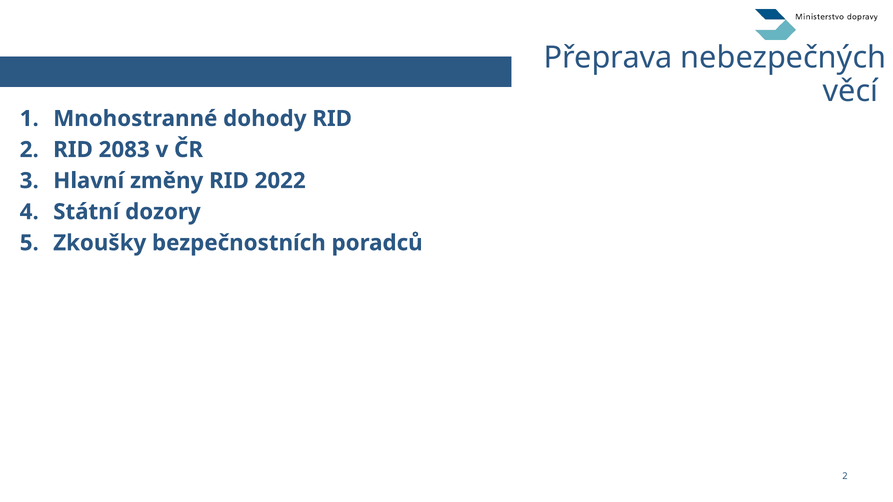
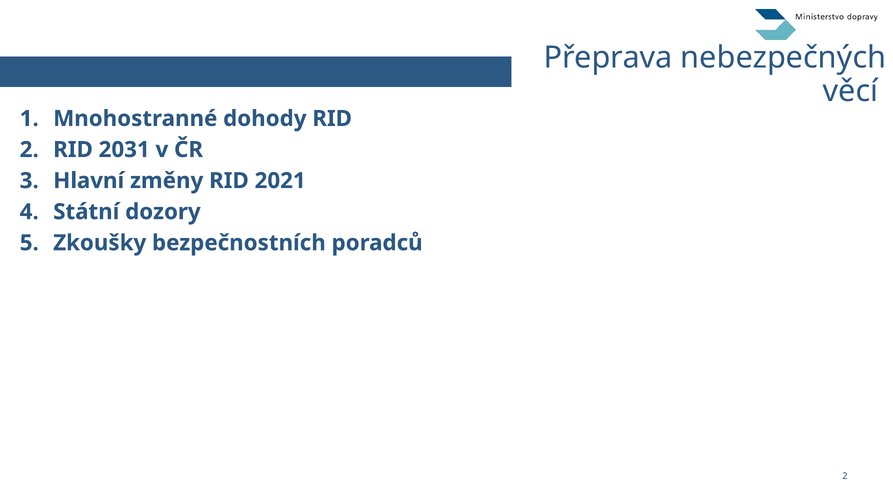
2083: 2083 -> 2031 (124, 150)
2022: 2022 -> 2021 (280, 181)
